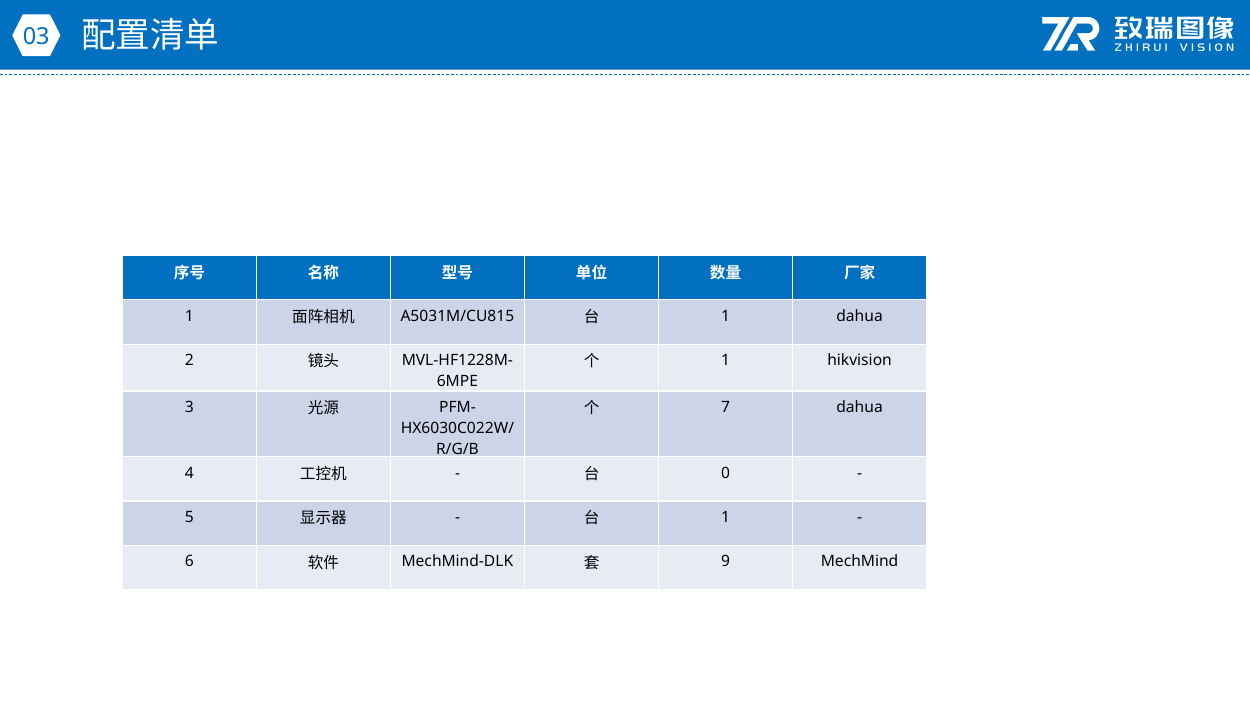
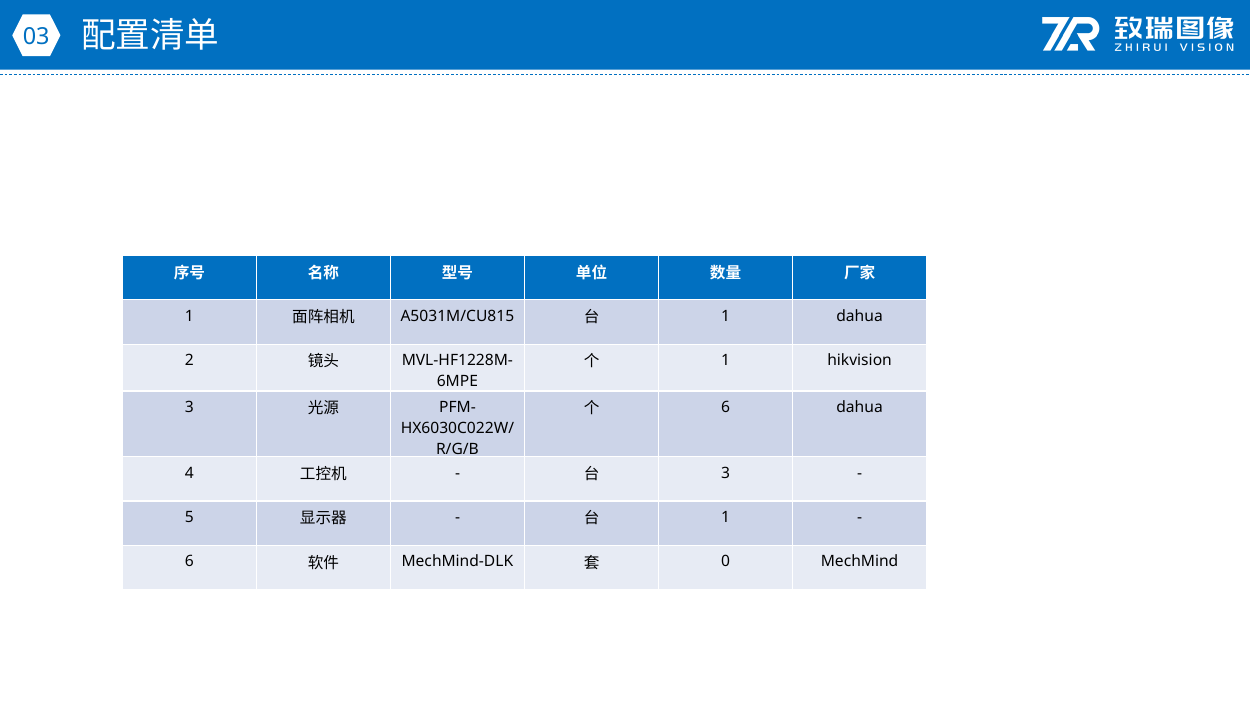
7: 7 -> 6 (726, 407)
0: 0 -> 3 (726, 473)
9: 9 -> 0 (726, 562)
